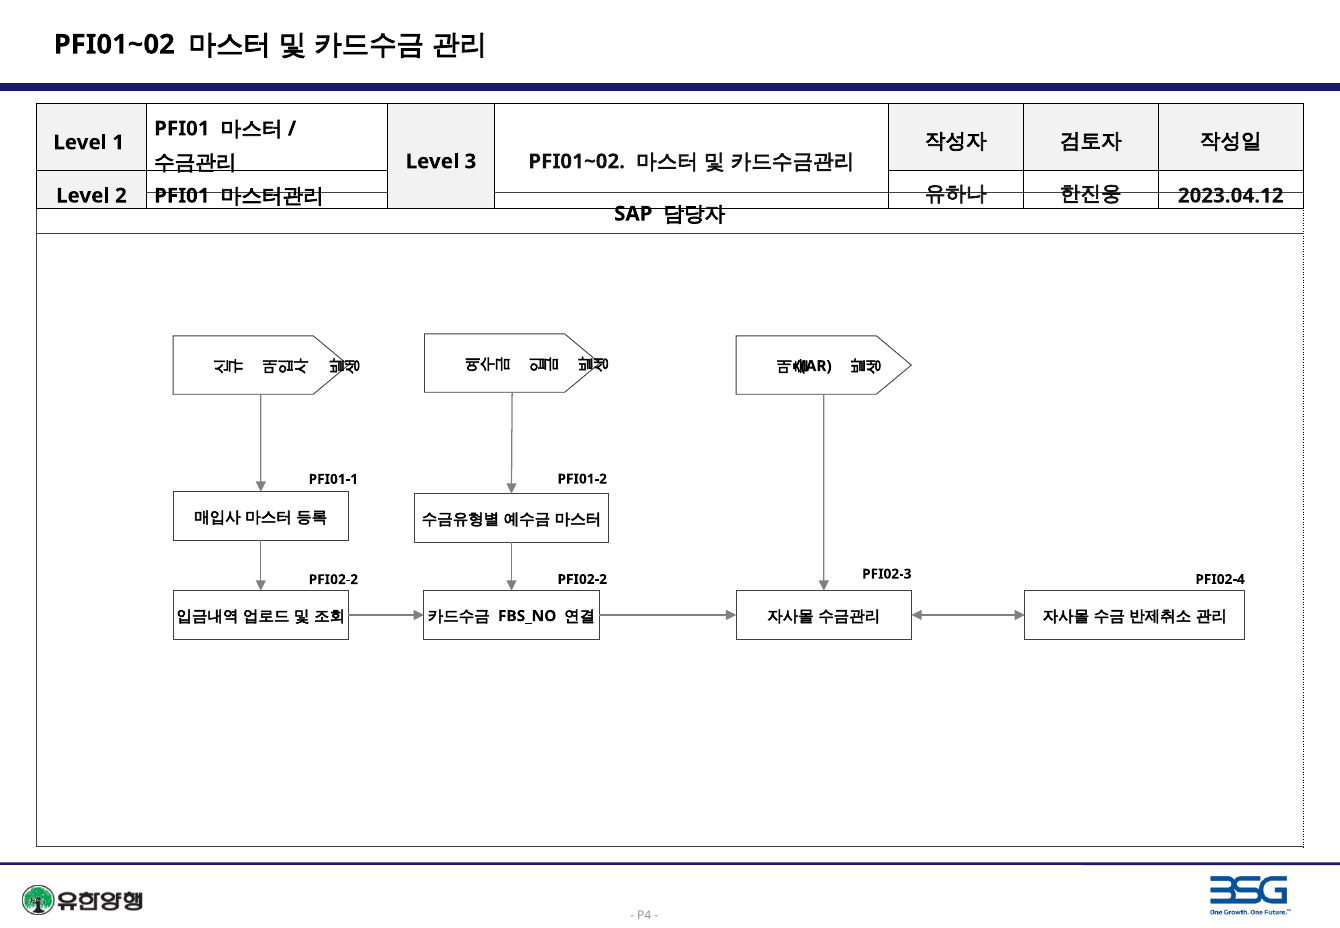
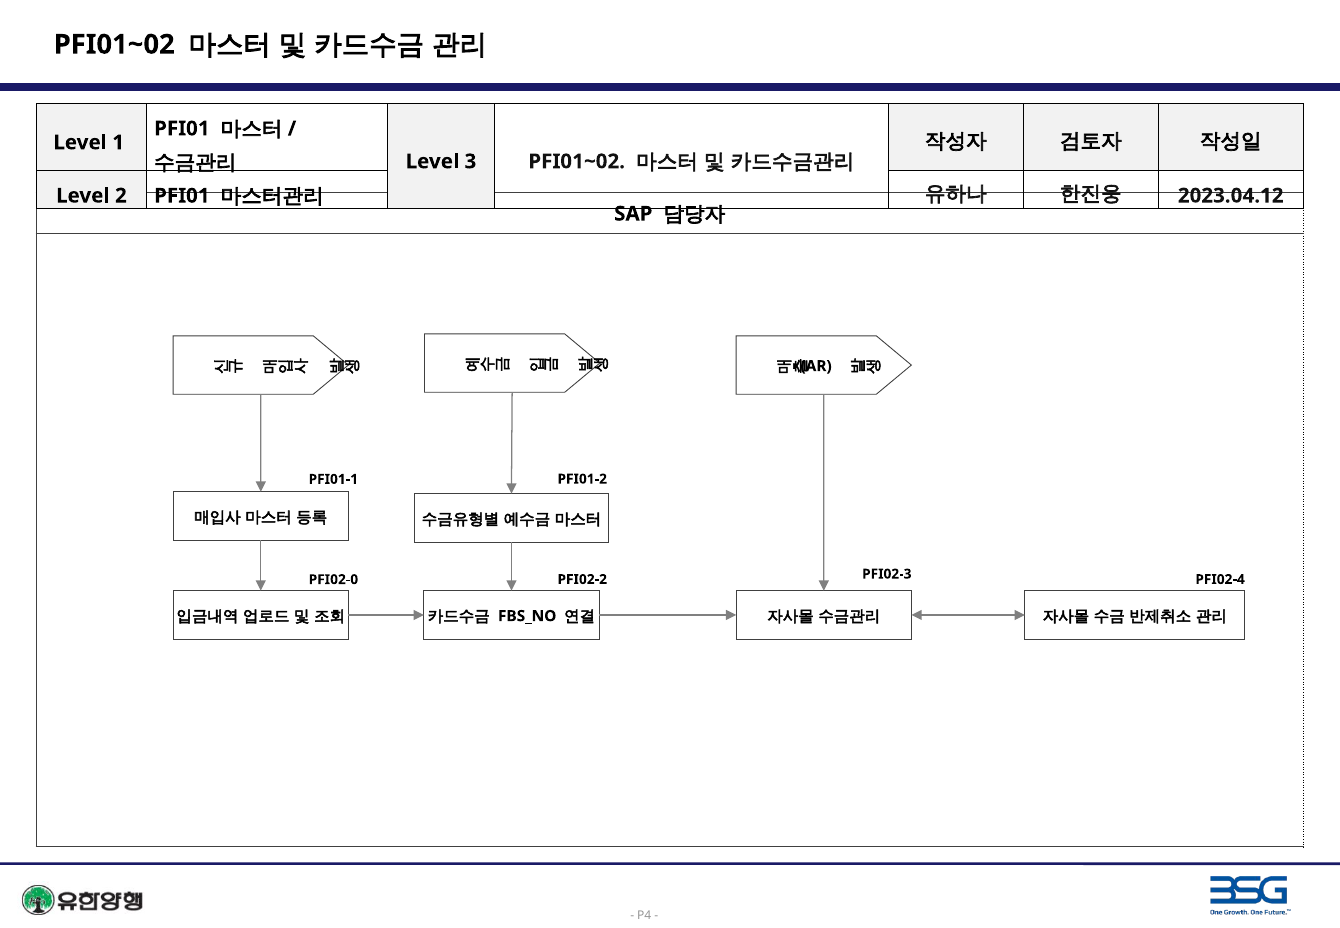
PFI02-2: PFI02-2 -> PFI02-0 (333, 579)
